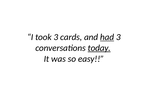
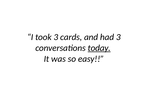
had underline: present -> none (107, 37)
